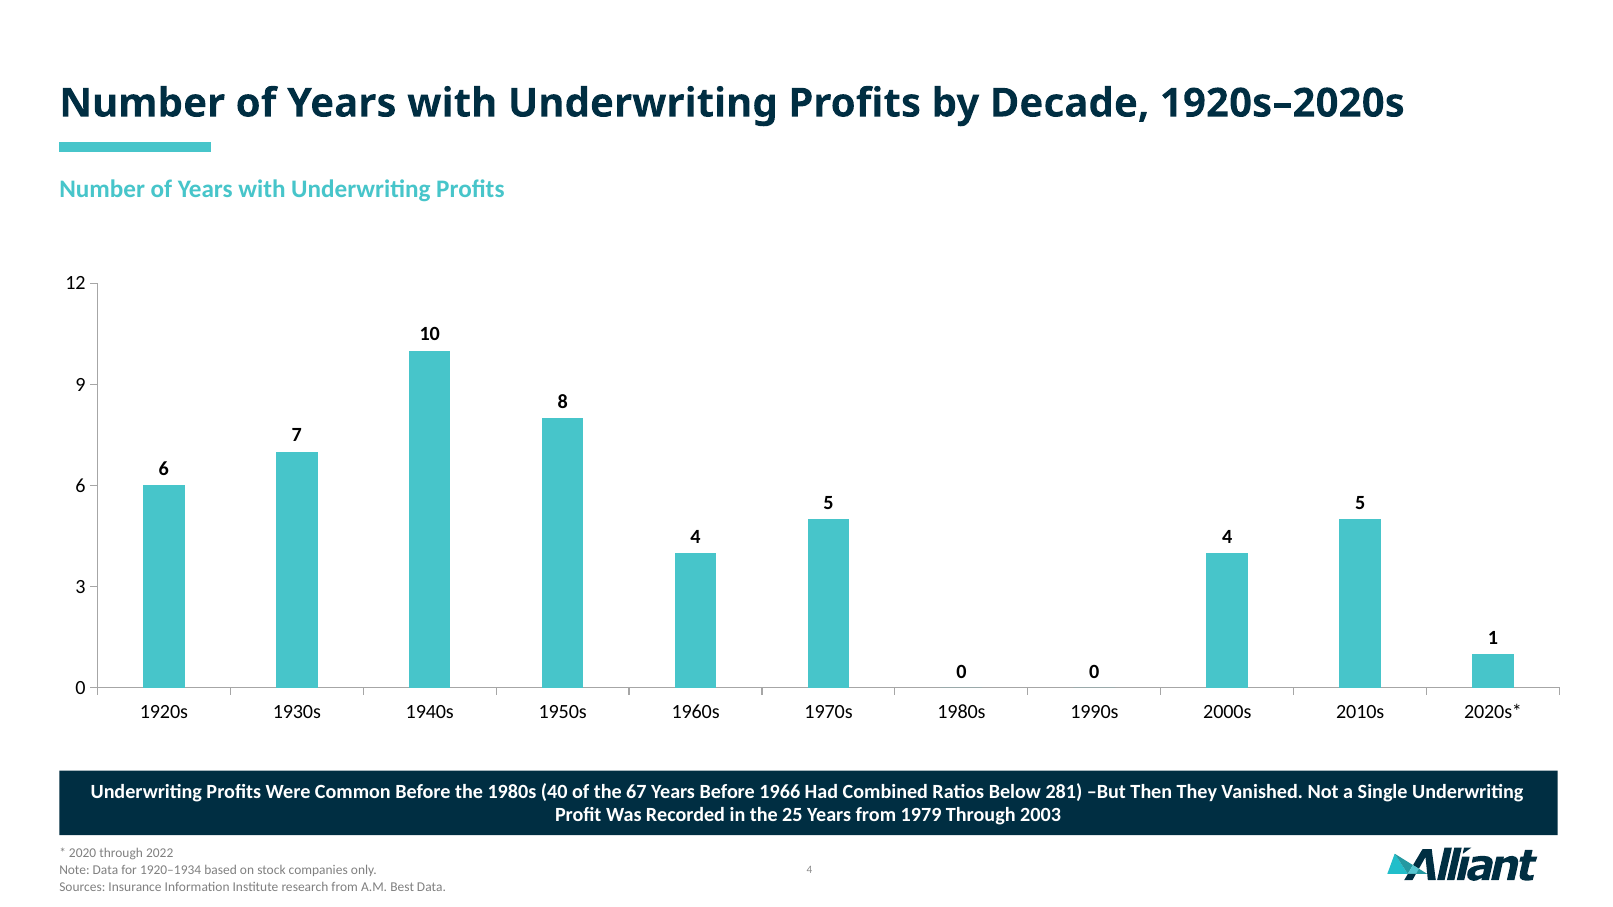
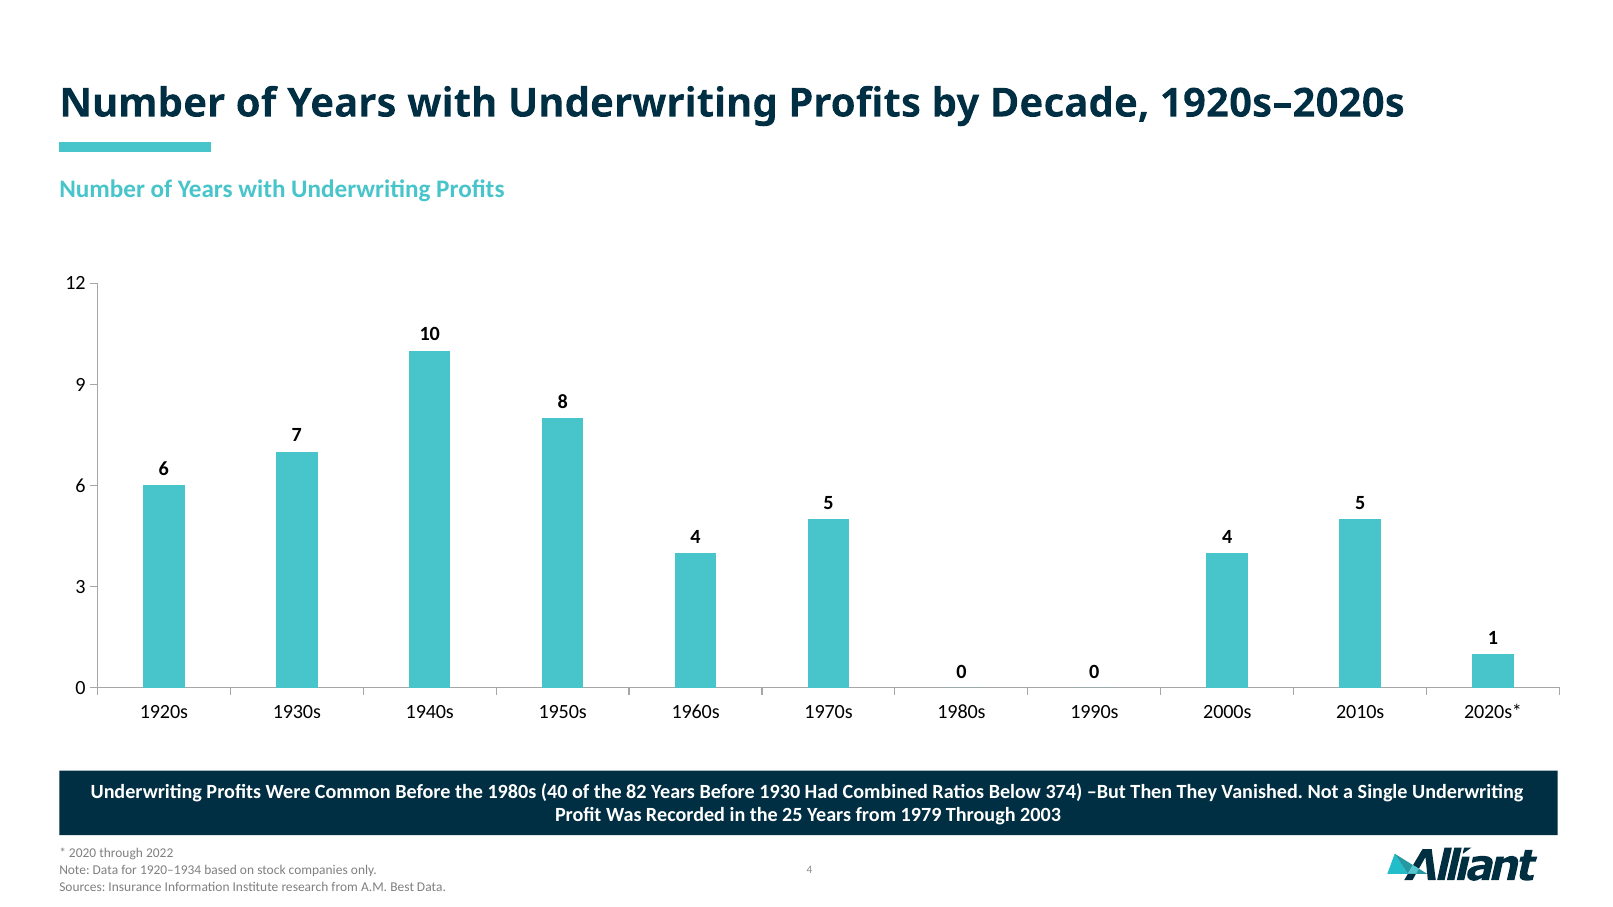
67: 67 -> 82 (636, 792)
1966: 1966 -> 1930 (780, 792)
281: 281 -> 374 (1064, 792)
